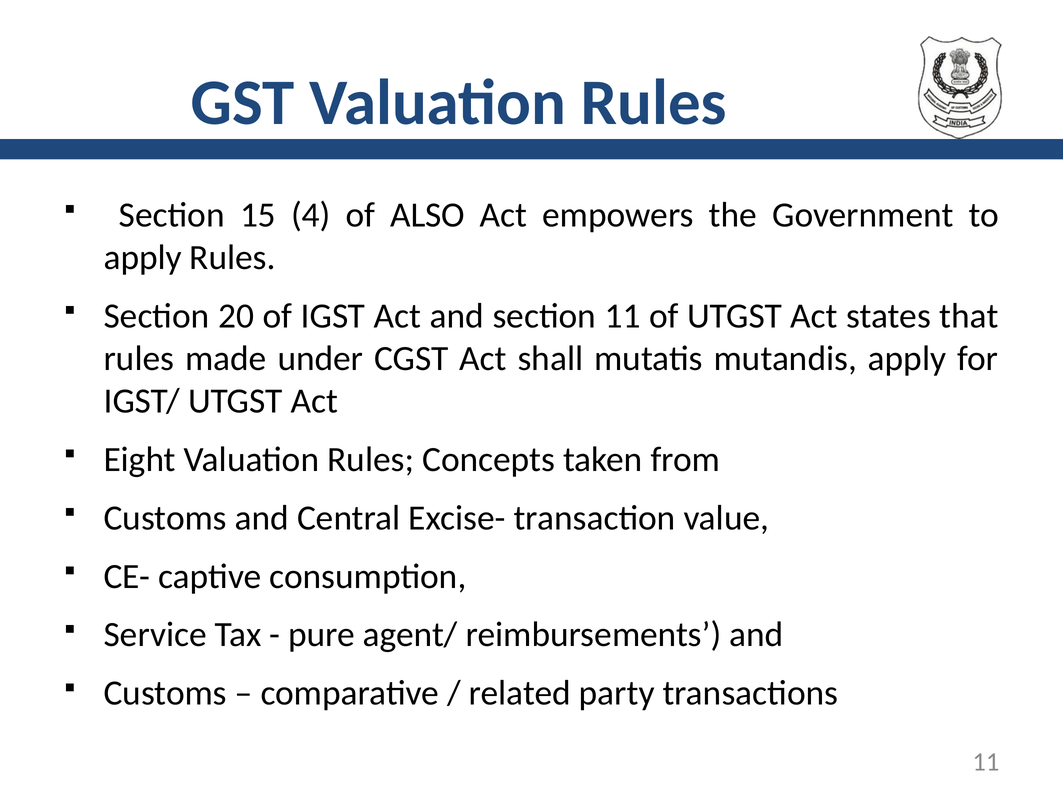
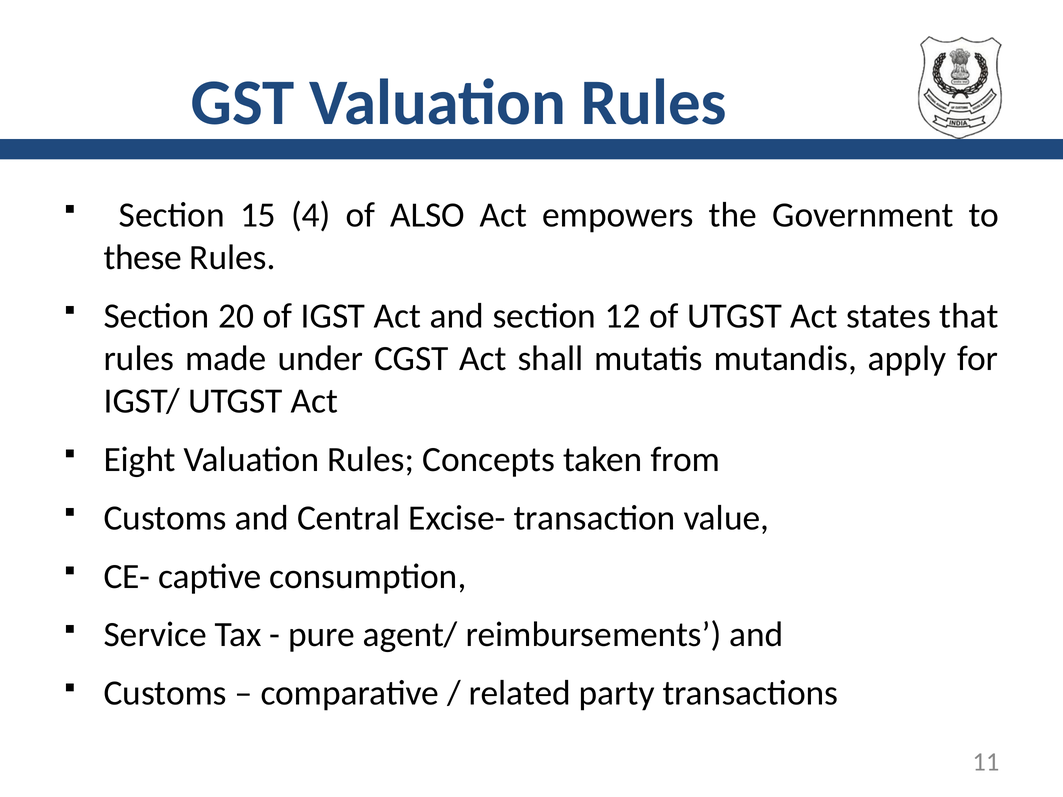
apply: apply -> these (143, 258)
section 11: 11 -> 12 (623, 316)
